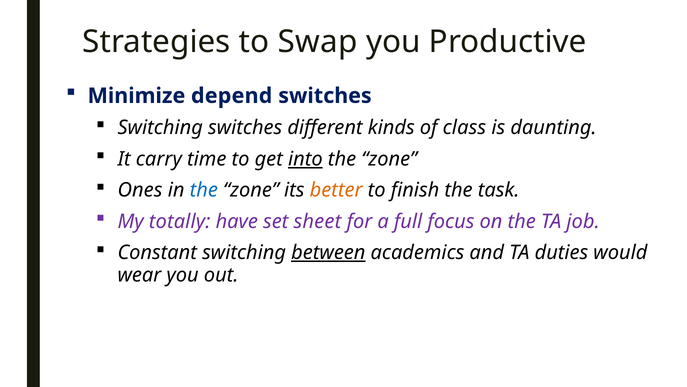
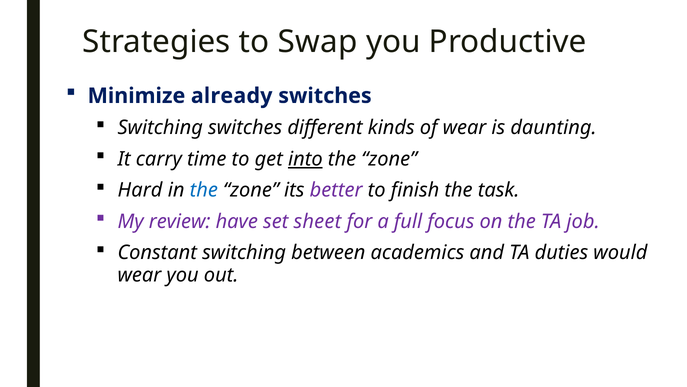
depend: depend -> already (232, 96)
of class: class -> wear (464, 128)
Ones: Ones -> Hard (140, 190)
better colour: orange -> purple (336, 190)
totally: totally -> review (180, 221)
between underline: present -> none (328, 252)
